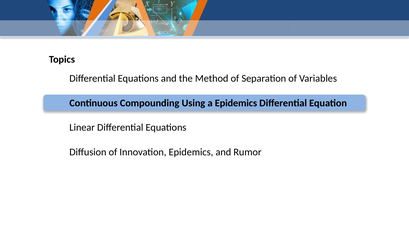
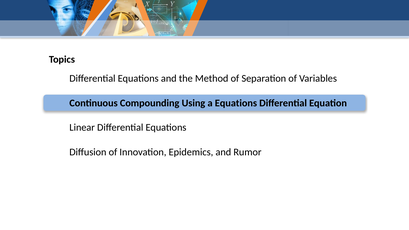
a Epidemics: Epidemics -> Equations (236, 103)
